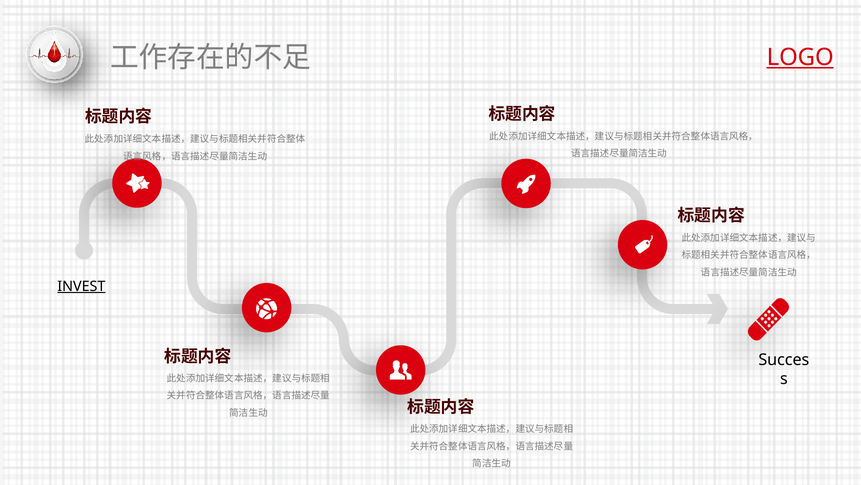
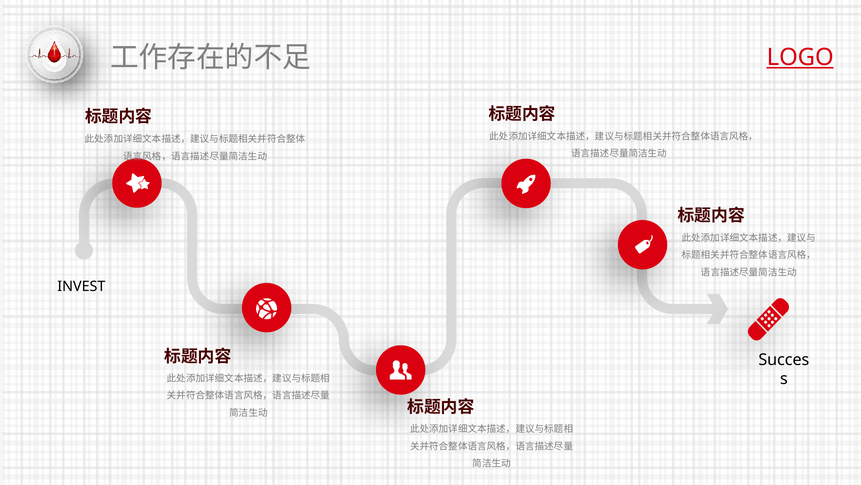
INVEST underline: present -> none (81, 286)
